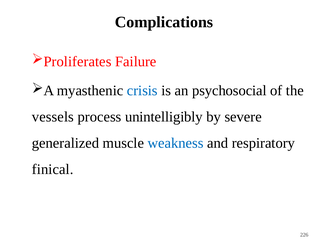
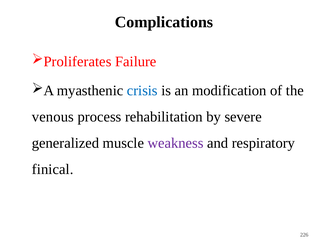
psychosocial: psychosocial -> modification (229, 91)
vessels: vessels -> venous (53, 117)
unintelligibly: unintelligibly -> rehabilitation (164, 117)
weakness colour: blue -> purple (176, 143)
